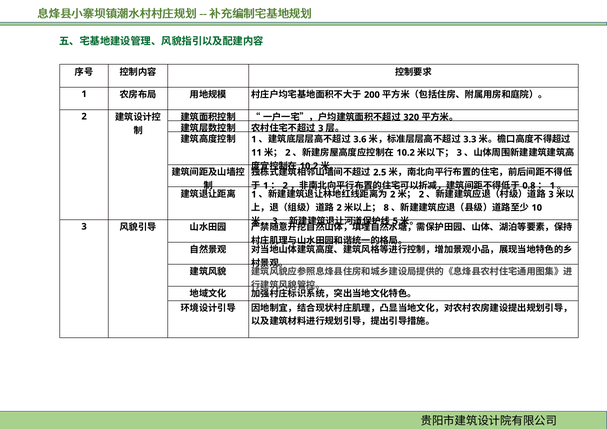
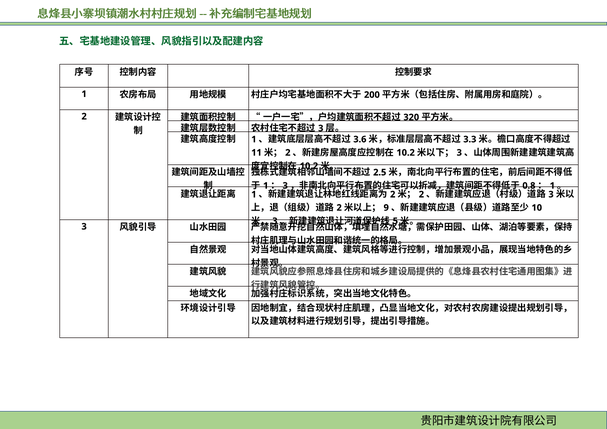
2: 2 -> 3 (285, 186)
8: 8 -> 9 (386, 208)
